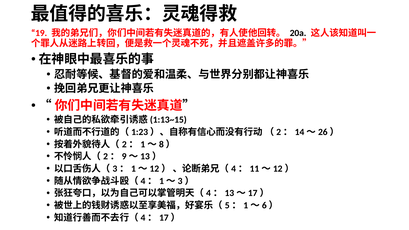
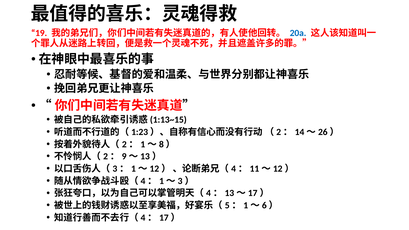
20a colour: black -> blue (298, 33)
